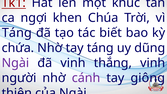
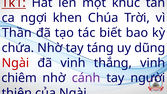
Táng: Táng -> Thần (17, 33)
Ngài colour: purple -> red (15, 63)
người: người -> chiêm (19, 78)
giông: giông -> người (148, 78)
